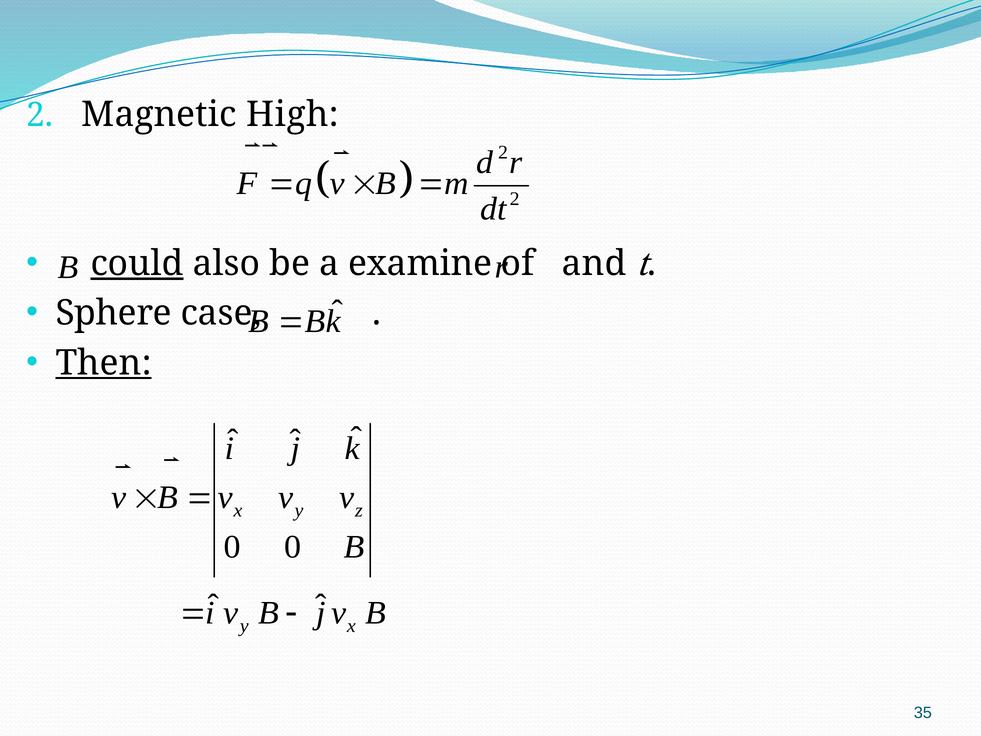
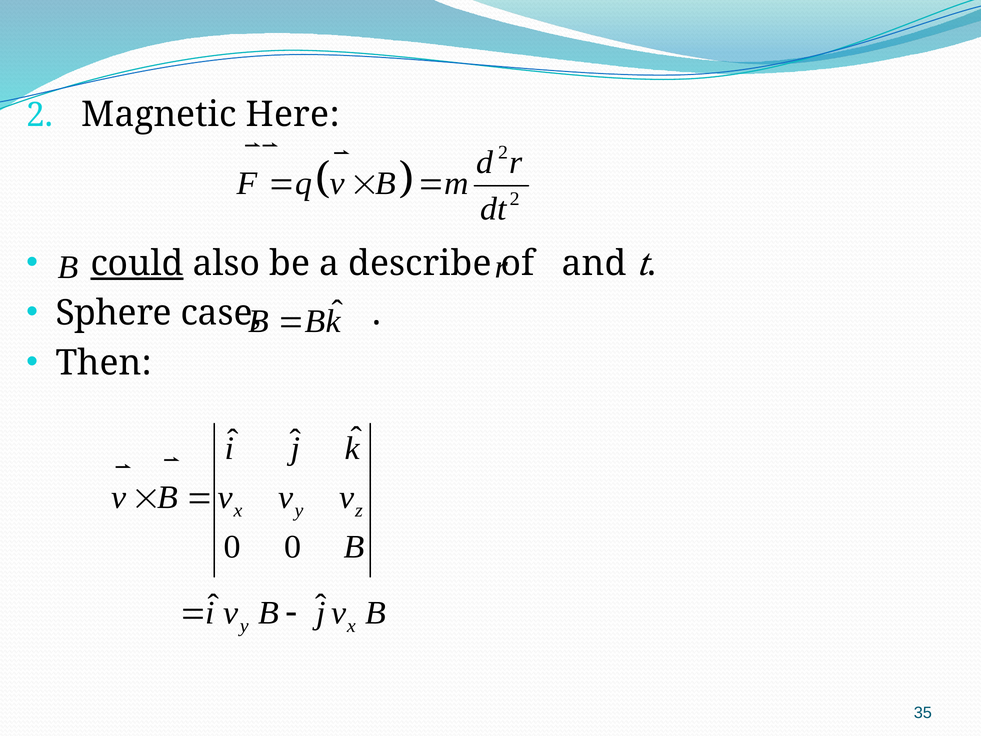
High: High -> Here (293, 114)
examine: examine -> describe (420, 263)
Then underline: present -> none (104, 363)
